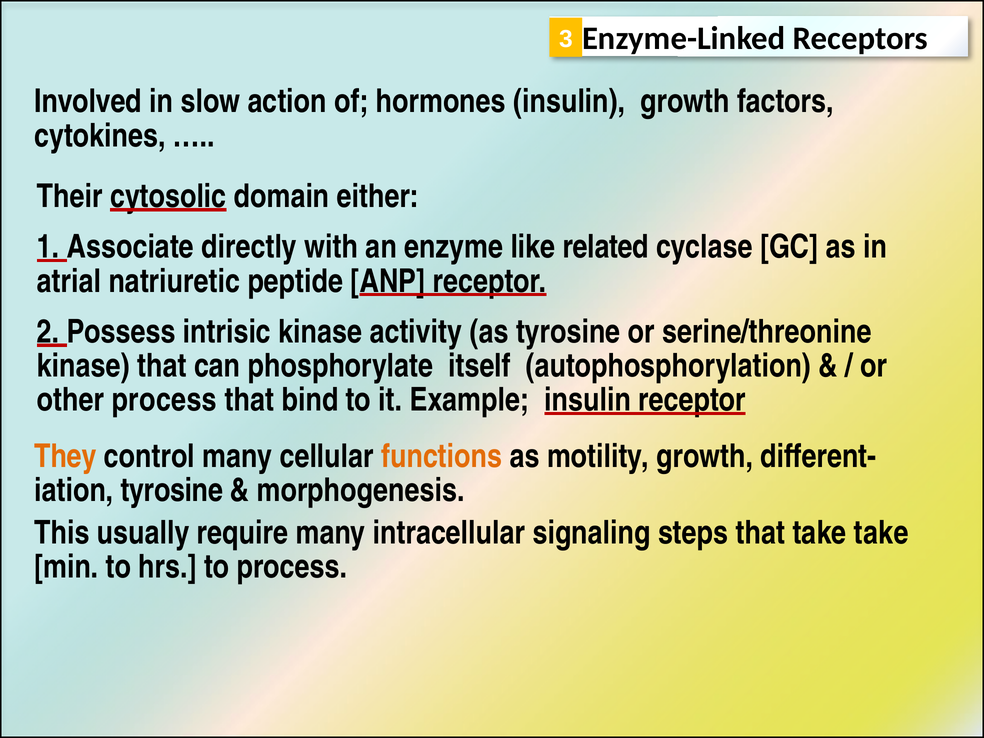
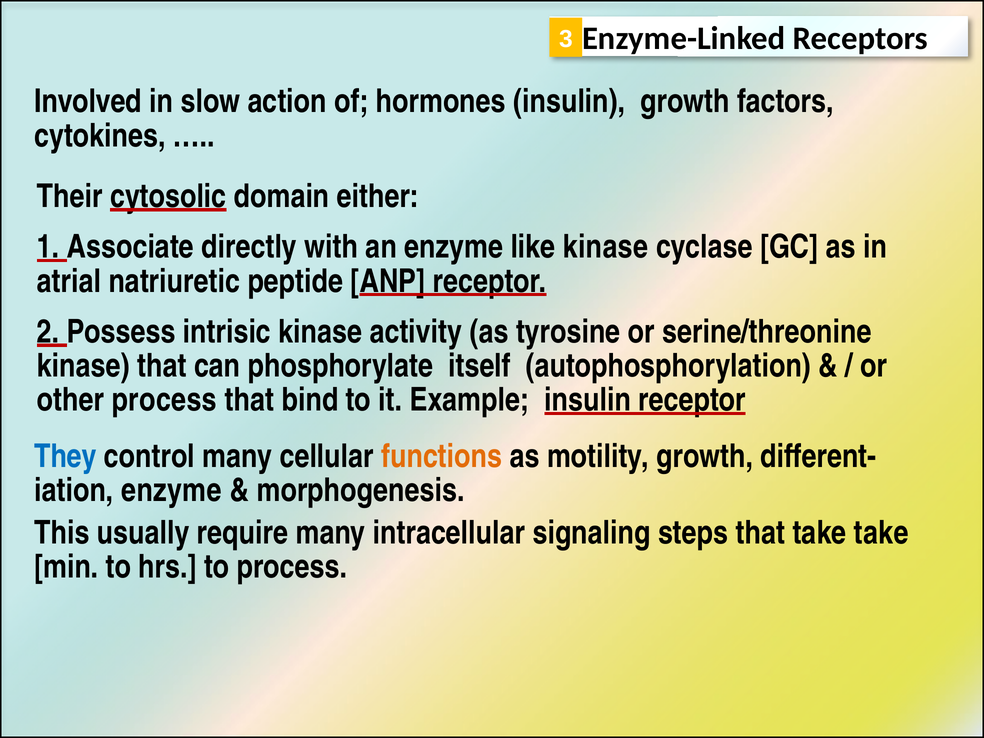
like related: related -> kinase (605, 247)
They colour: orange -> blue (65, 456)
tyrosine: tyrosine -> enzyme (171, 490)
